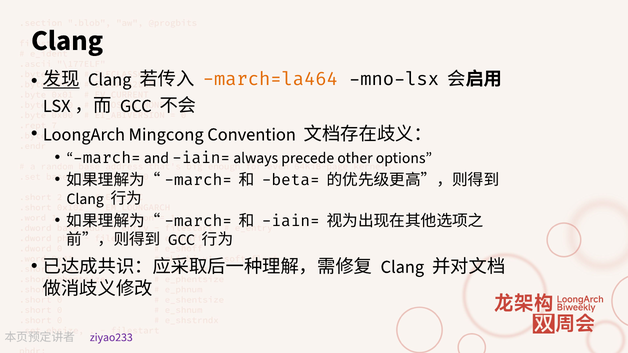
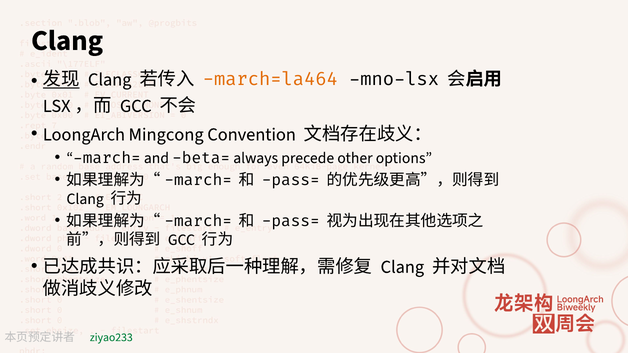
and iain=: iain= -> beta= (201, 158)
beta=: beta= -> pass= (291, 180)
iain=: iain= -> pass= (291, 221)
ziyao233 colour: purple -> green (111, 337)
